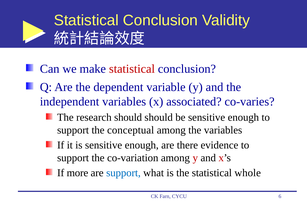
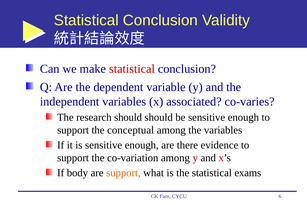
more: more -> body (77, 172)
support colour: blue -> orange (123, 172)
whole: whole -> exams (248, 172)
